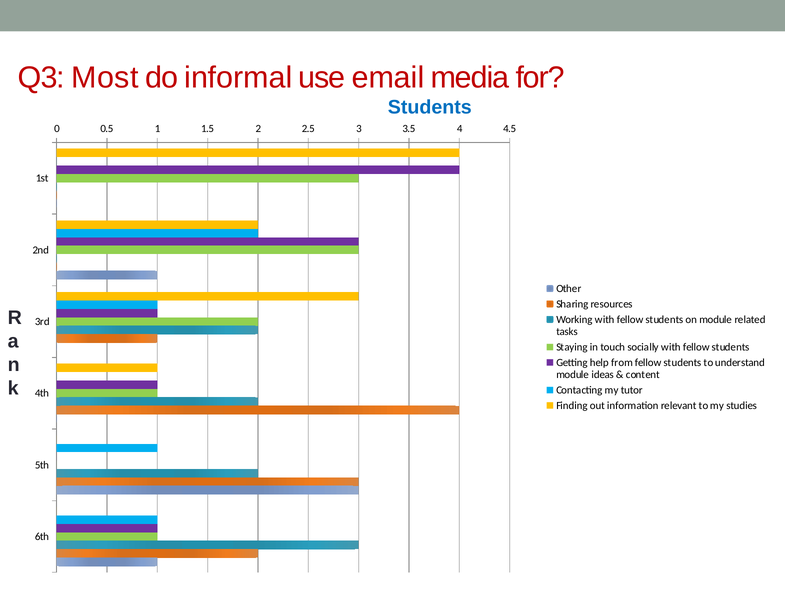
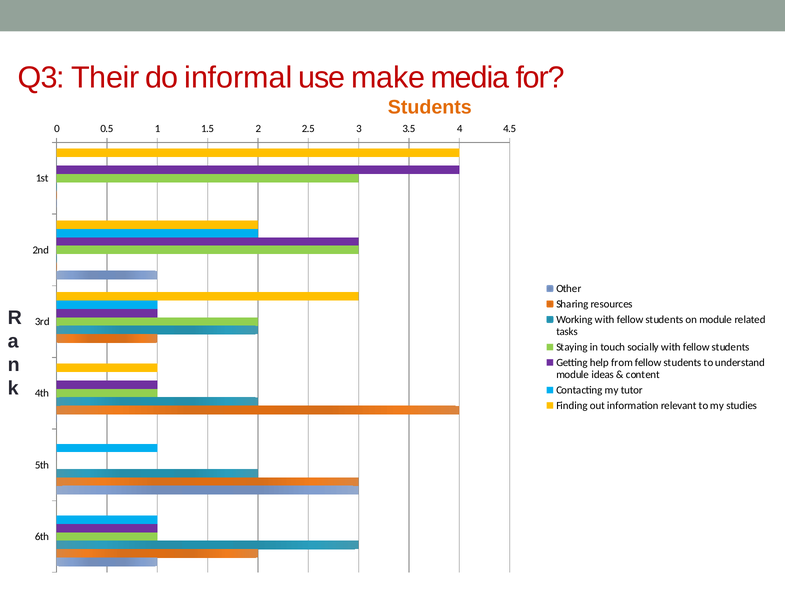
Most: Most -> Their (105, 78)
email: email -> make (388, 78)
Students colour: blue -> orange (430, 107)
